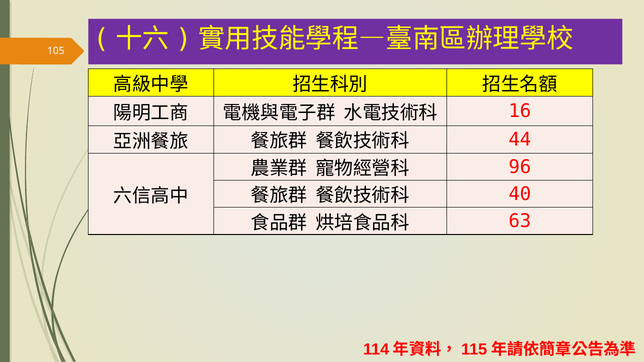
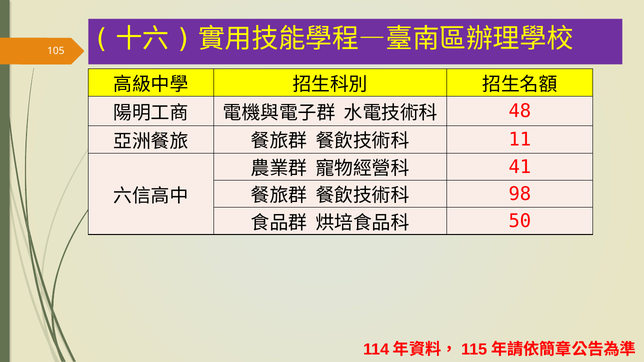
16: 16 -> 48 (520, 111)
44: 44 -> 11 (520, 140)
96: 96 -> 41 (520, 167)
40: 40 -> 98 (520, 194)
63: 63 -> 50 (520, 221)
